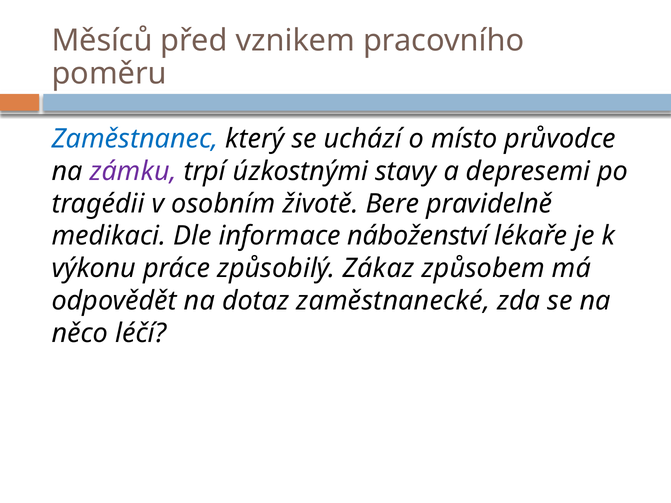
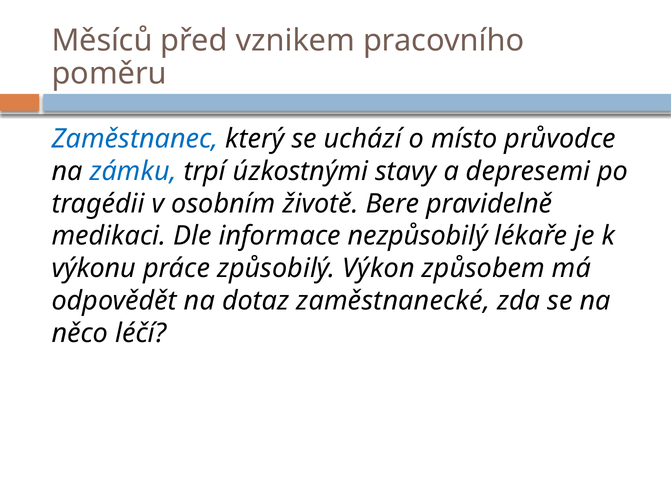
zámku colour: purple -> blue (133, 171)
náboženství: náboženství -> nezpůsobilý (418, 236)
Zákaz: Zákaz -> Výkon (379, 269)
